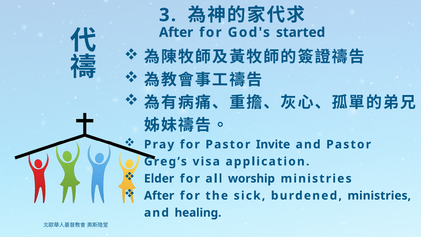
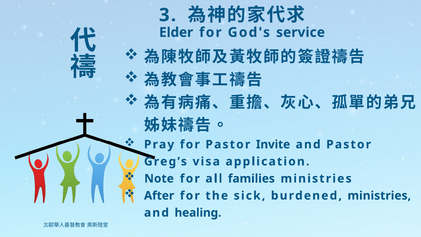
After: After -> Elder (176, 32)
started: started -> service (301, 32)
Elder: Elder -> Note (159, 178)
worship: worship -> families (251, 178)
